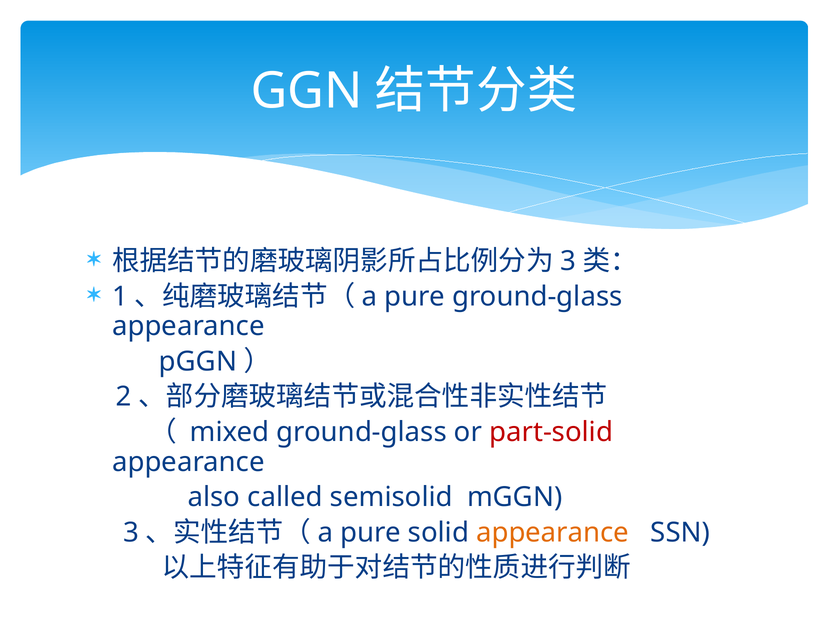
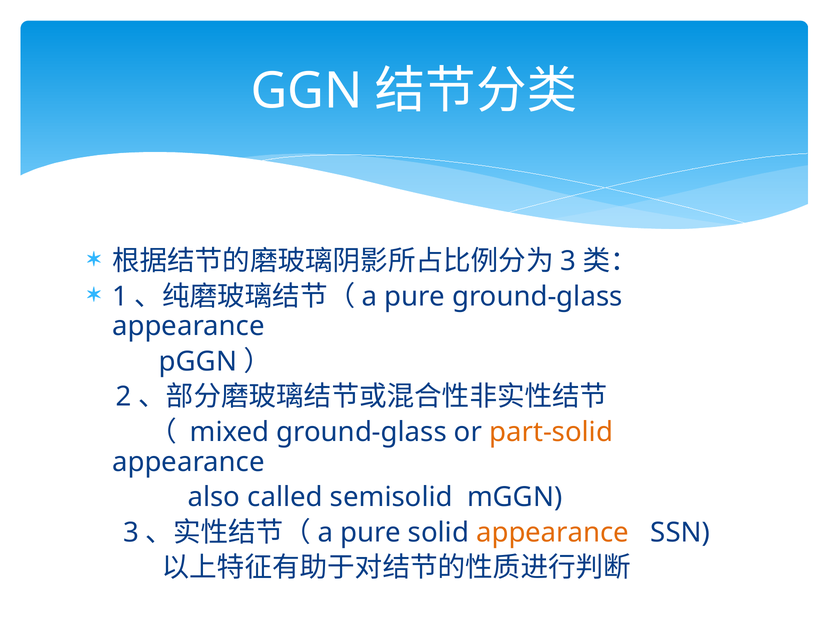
part-solid colour: red -> orange (551, 432)
